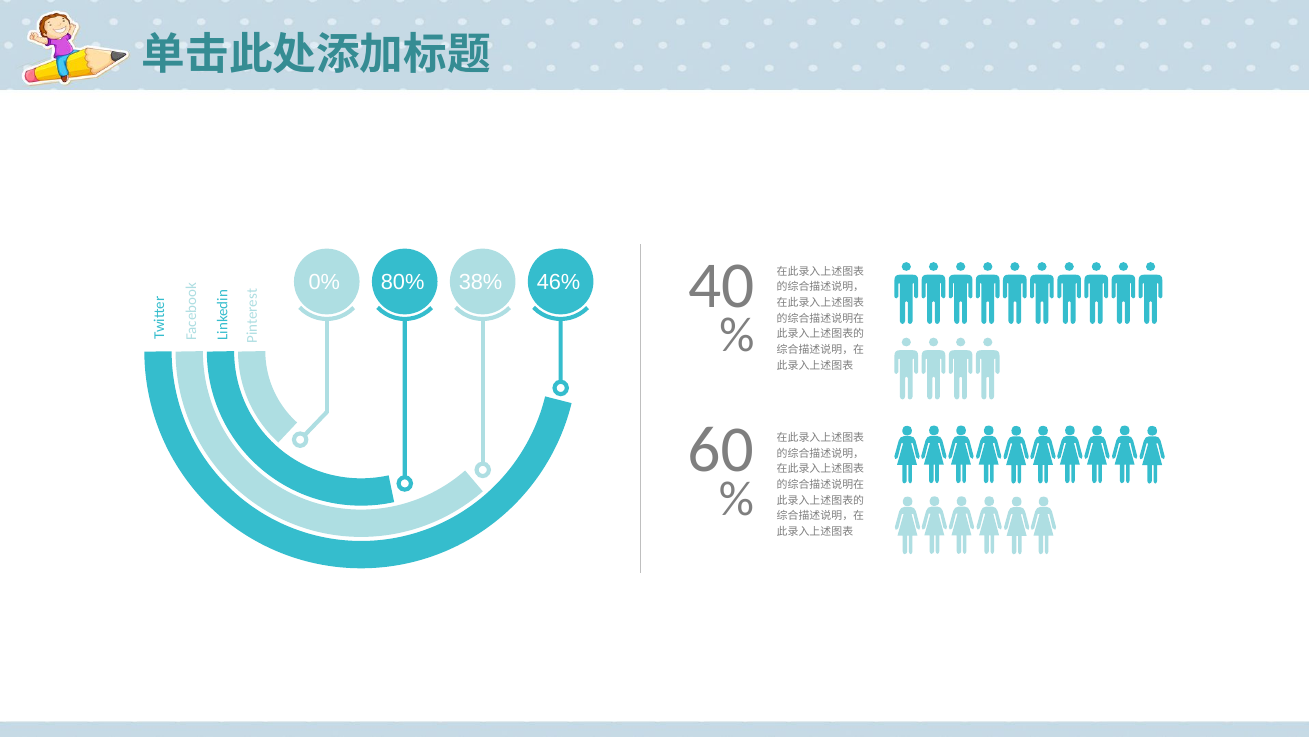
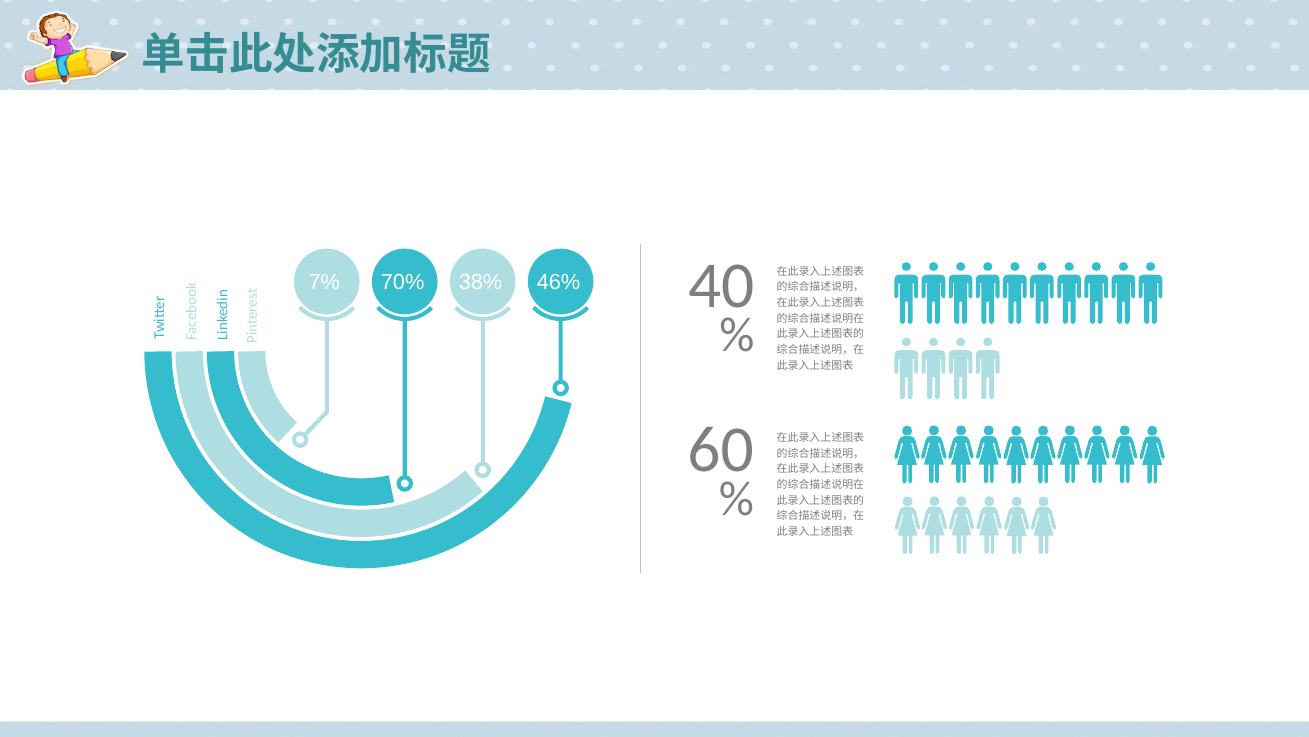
0%: 0% -> 7% (324, 282)
80%: 80% -> 70% (403, 282)
